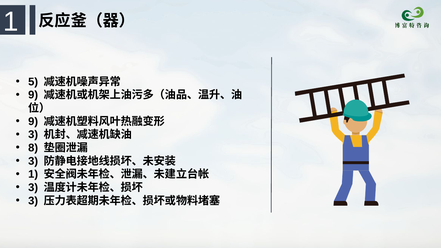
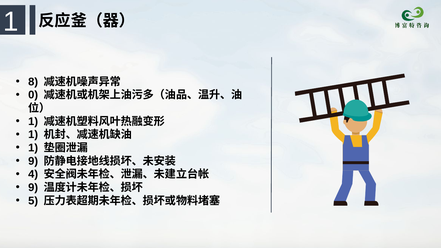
5: 5 -> 8 (33, 82)
9: 9 -> 0 (33, 95)
9: 9 -> 1 (33, 121)
3: 3 -> 1 (33, 135)
8: 8 -> 1 (33, 148)
3: 3 -> 9 (33, 161)
1: 1 -> 4 (33, 174)
3: 3 -> 9 (33, 188)
3: 3 -> 5 (33, 201)
